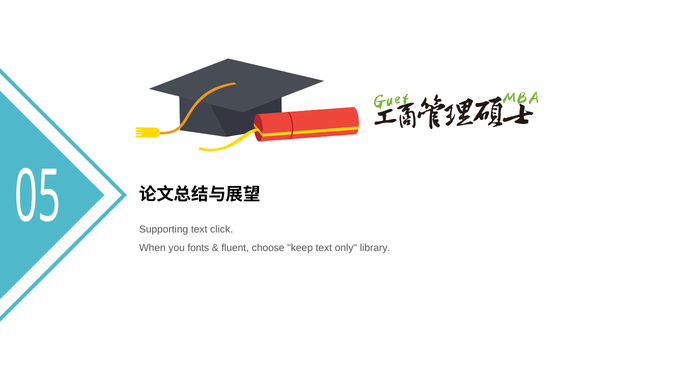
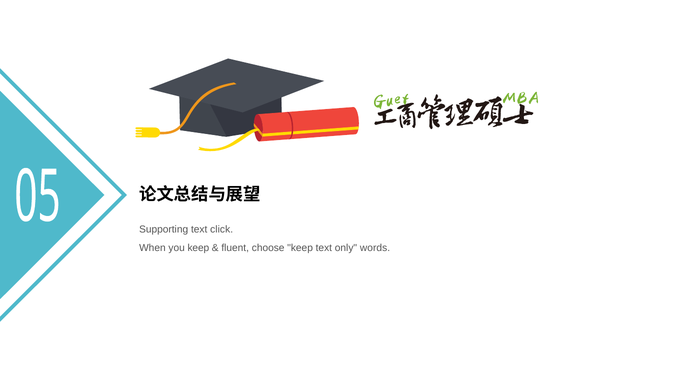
you fonts: fonts -> keep (198, 248)
library: library -> words (375, 248)
